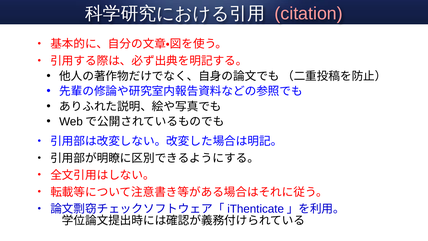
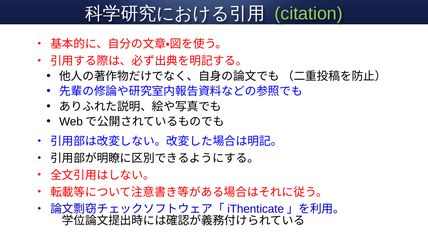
citation colour: pink -> light green (309, 14)
